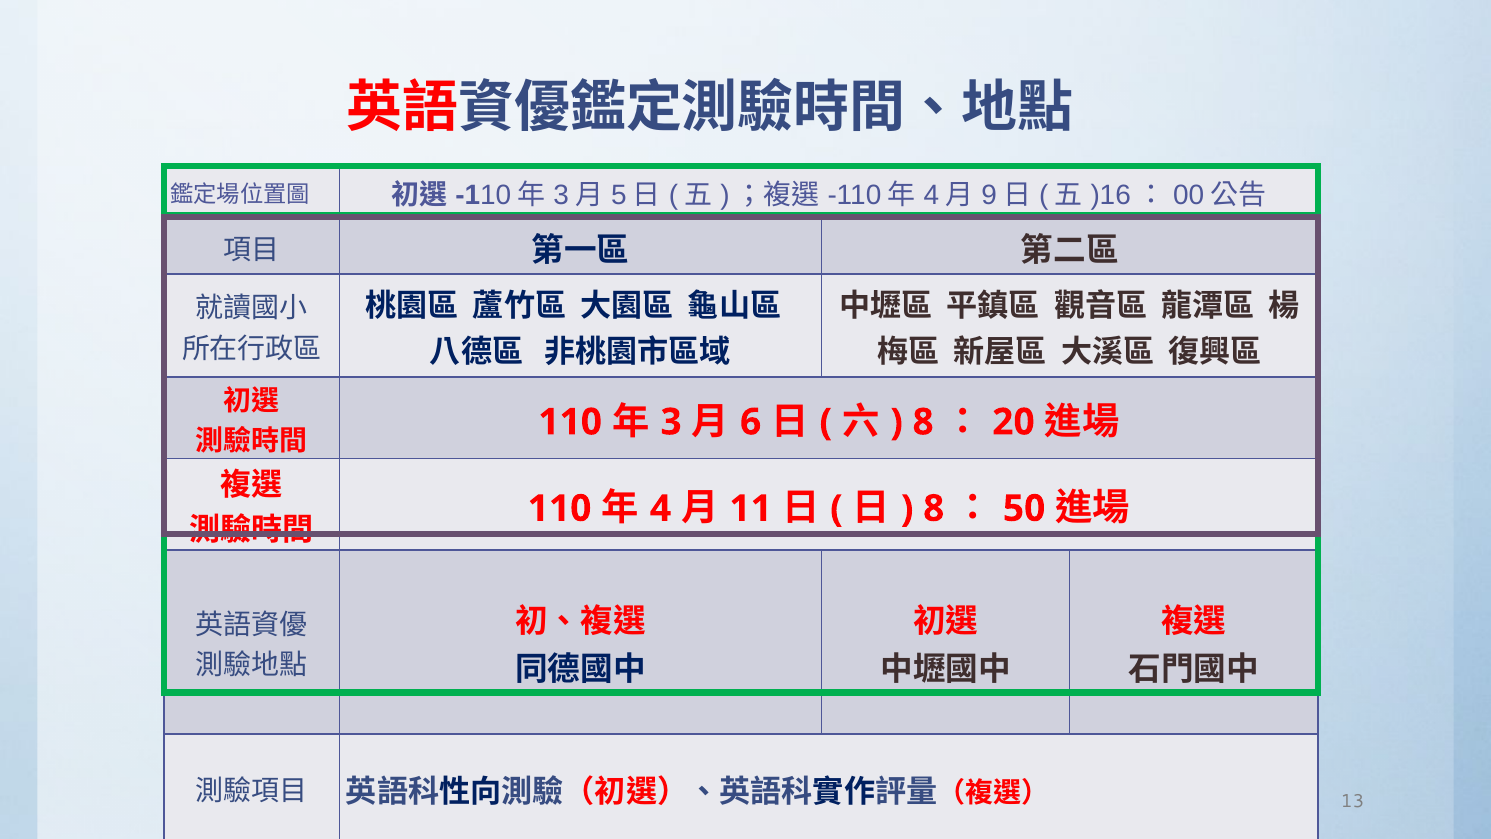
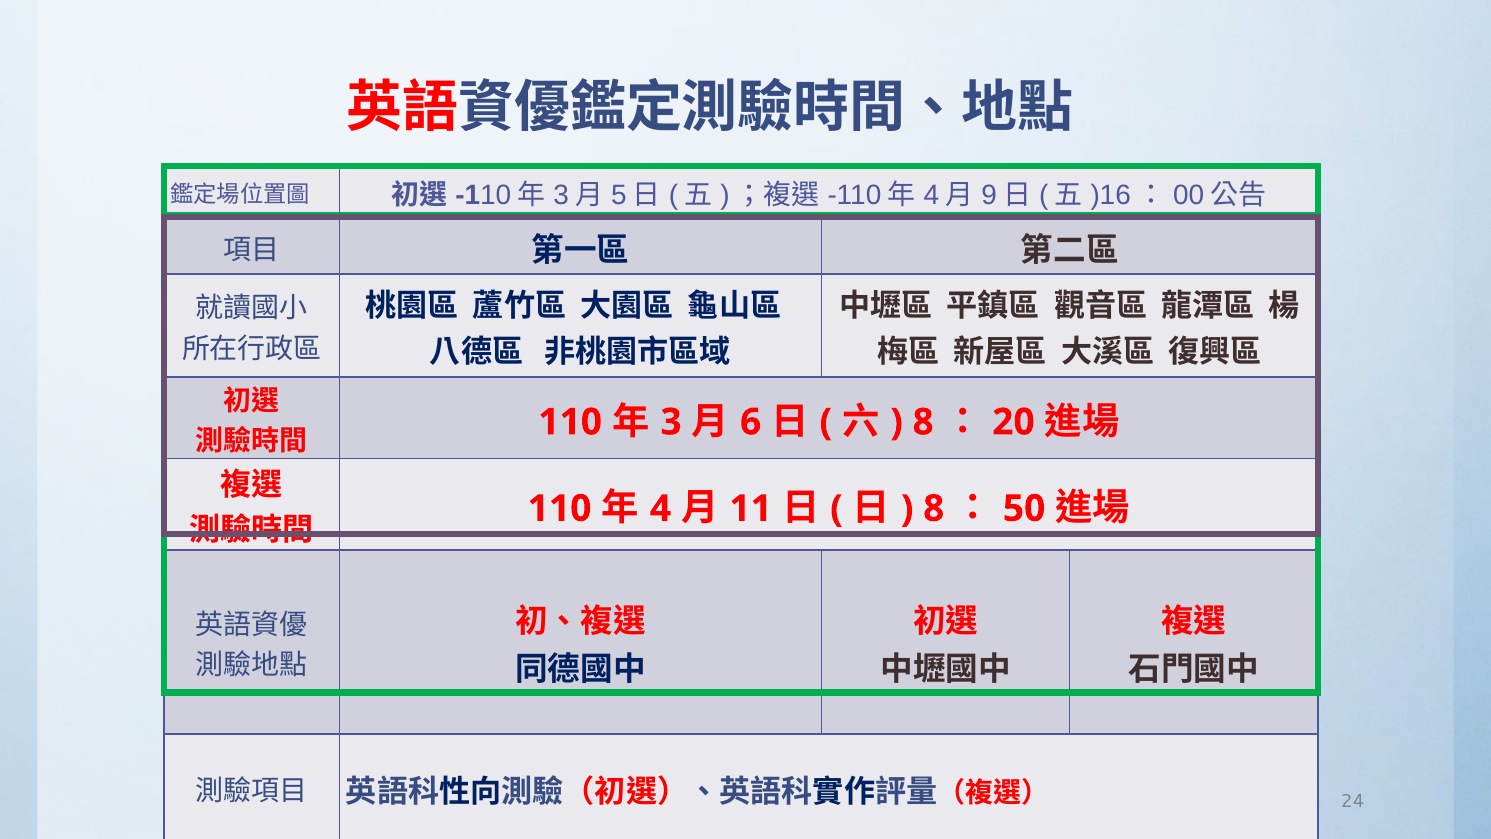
13: 13 -> 24 (1353, 801)
